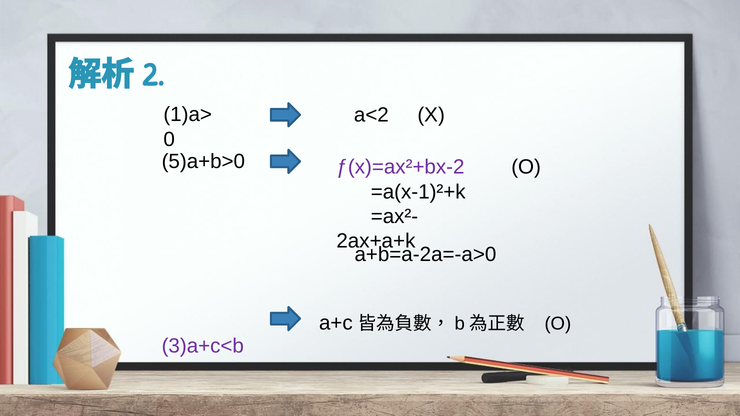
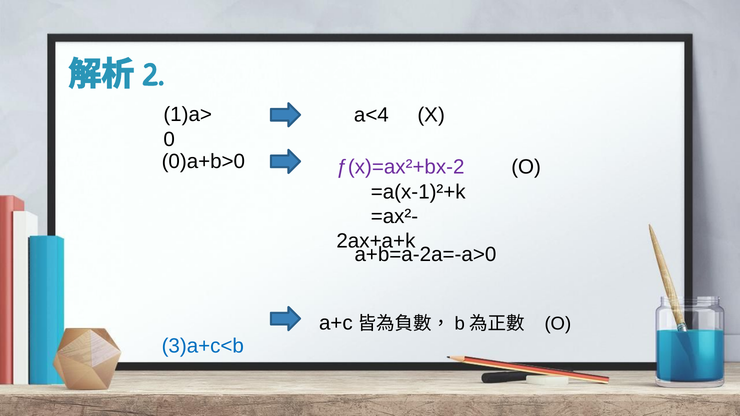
a<2: a<2 -> a<4 (371, 115)
5)a+b>0: 5)a+b>0 -> 0)a+b>0 (203, 161)
3)a+c<b colour: purple -> blue (203, 346)
